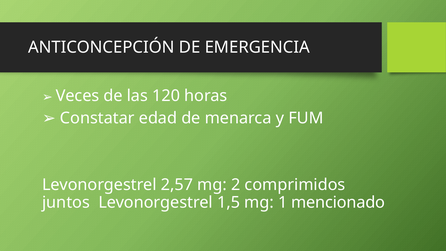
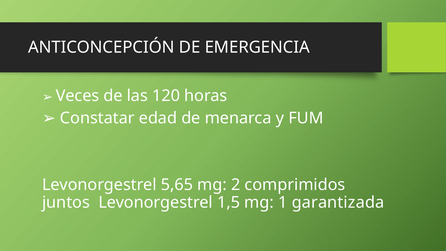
2,57: 2,57 -> 5,65 (177, 185)
mencionado: mencionado -> garantizada (338, 202)
